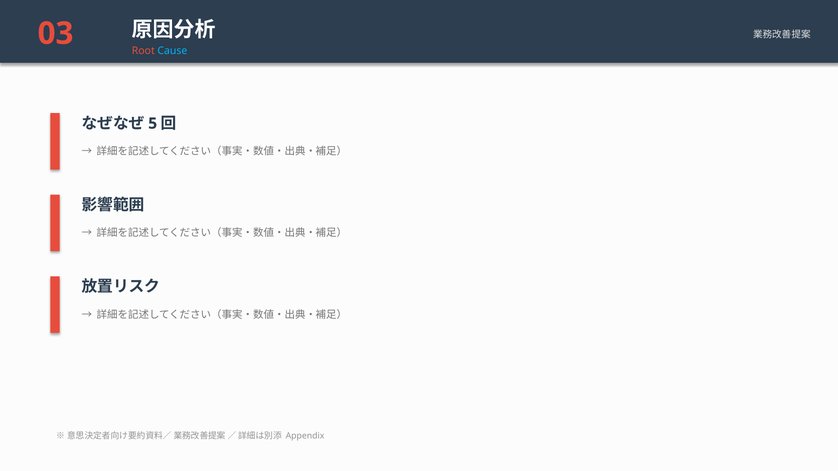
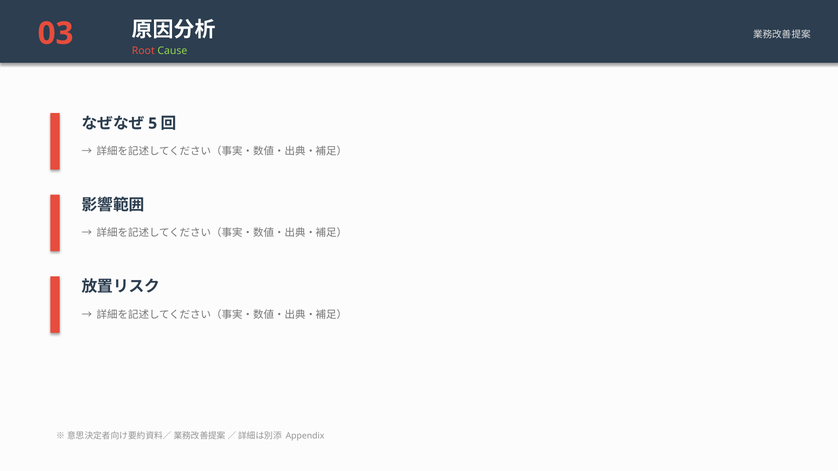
Cause colour: light blue -> light green (172, 51)
